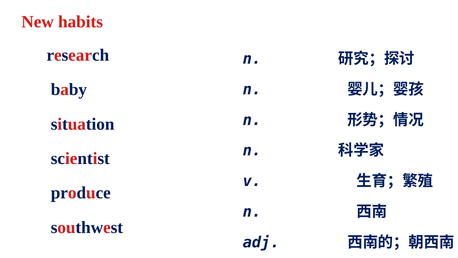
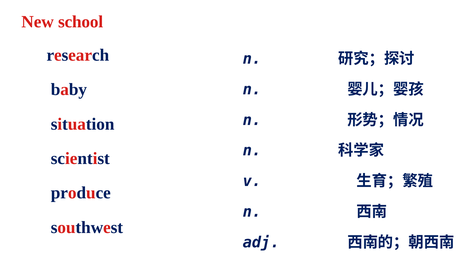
habits: habits -> school (81, 22)
